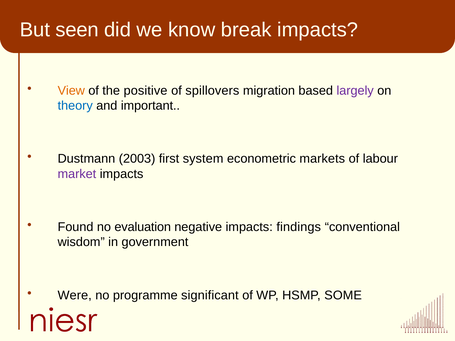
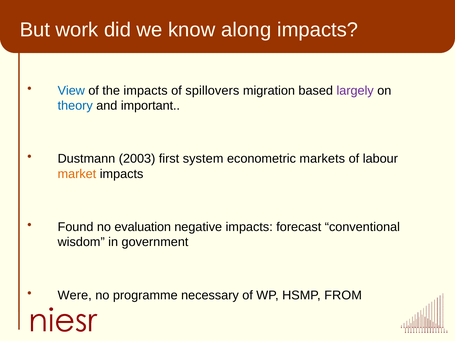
seen: seen -> work (77, 30)
break: break -> along (246, 30)
View colour: orange -> blue (71, 91)
the positive: positive -> impacts (146, 91)
market colour: purple -> orange (77, 174)
findings: findings -> forecast (299, 227)
significant: significant -> necessary (210, 295)
SOME: SOME -> FROM (343, 295)
